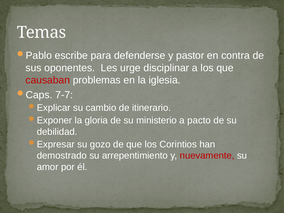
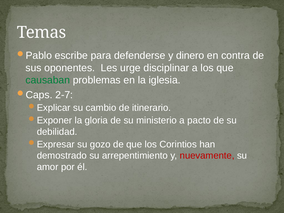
pastor: pastor -> dinero (190, 56)
causaban colour: red -> green (48, 80)
7-7: 7-7 -> 2-7 (64, 95)
